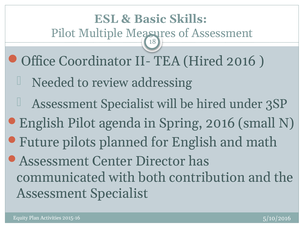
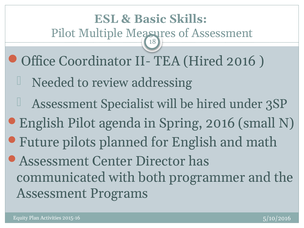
contribution: contribution -> programmer (207, 177)
Specialist: Specialist -> Programs (119, 194)
